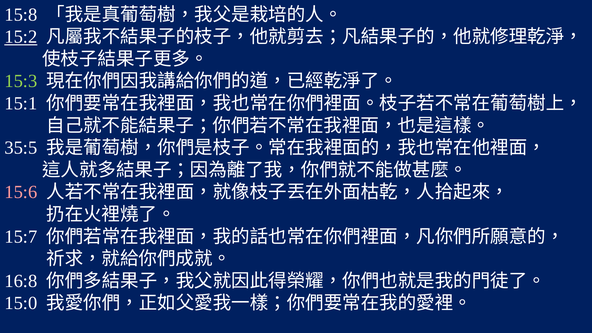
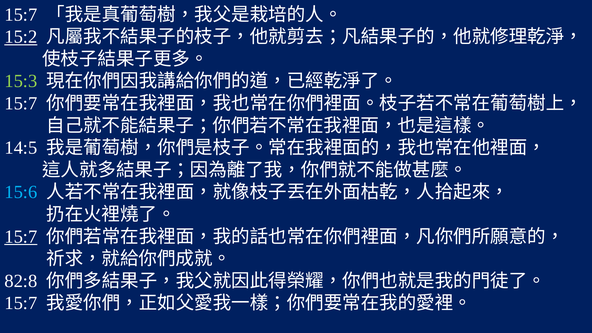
15:8: 15:8 -> 15:7 (21, 15)
15:1: 15:1 -> 15:7 (21, 103)
35:5: 35:5 -> 14:5 (21, 148)
15:6 colour: pink -> light blue (21, 192)
15:7 underline: none -> present (21, 237)
16:8: 16:8 -> 82:8 (21, 281)
15:0: 15:0 -> 15:7 (21, 303)
